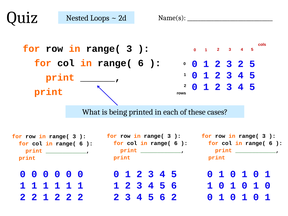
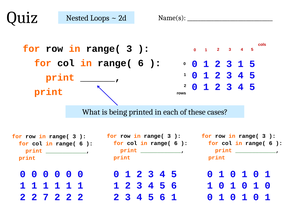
3 2: 2 -> 1 (241, 64)
2 2 1: 1 -> 7 (46, 197)
2: 2 -> 1 (174, 197)
